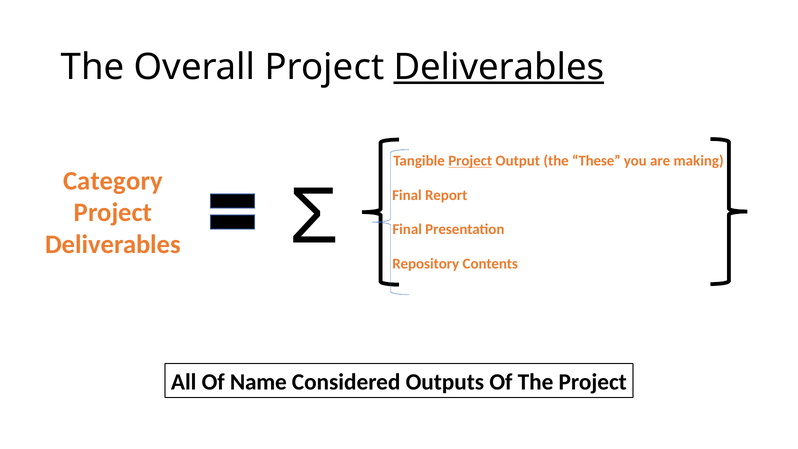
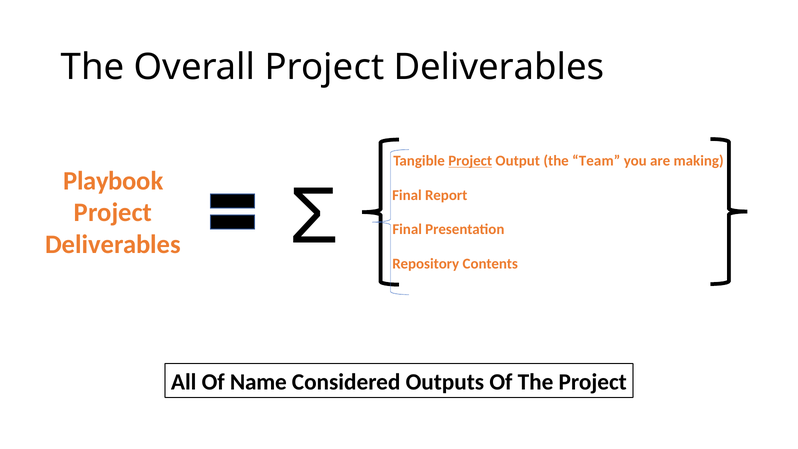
Deliverables underline: present -> none (499, 67)
These: These -> Team (596, 161)
Category: Category -> Playbook (113, 181)
